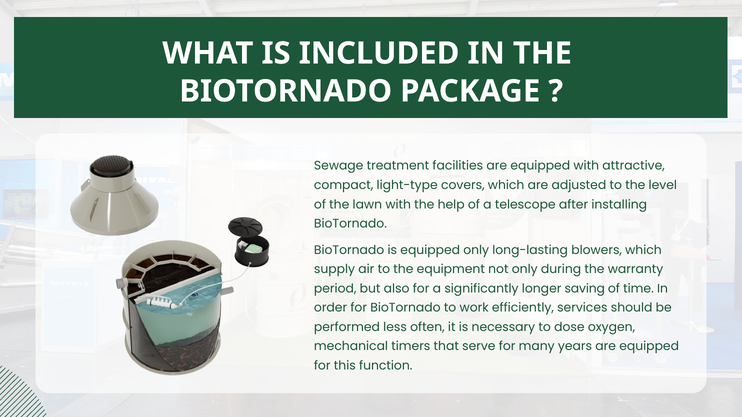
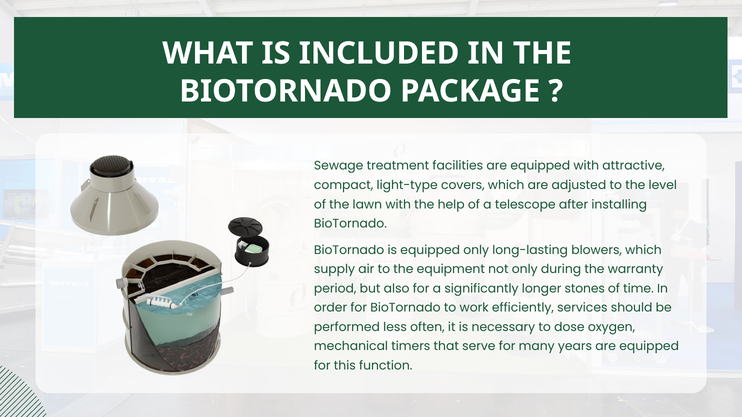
saving: saving -> stones (585, 289)
